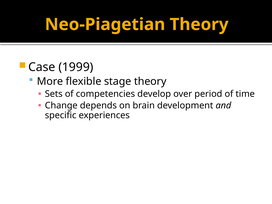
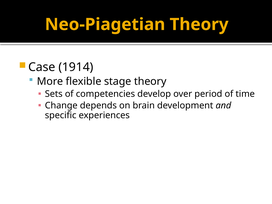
1999: 1999 -> 1914 (76, 67)
